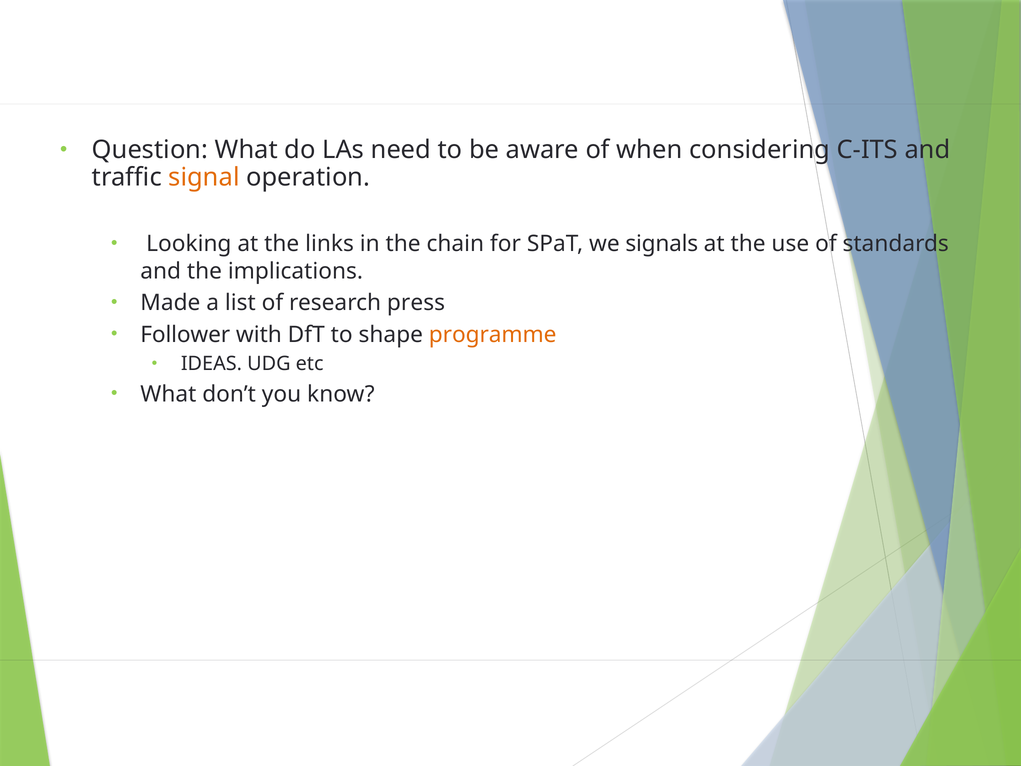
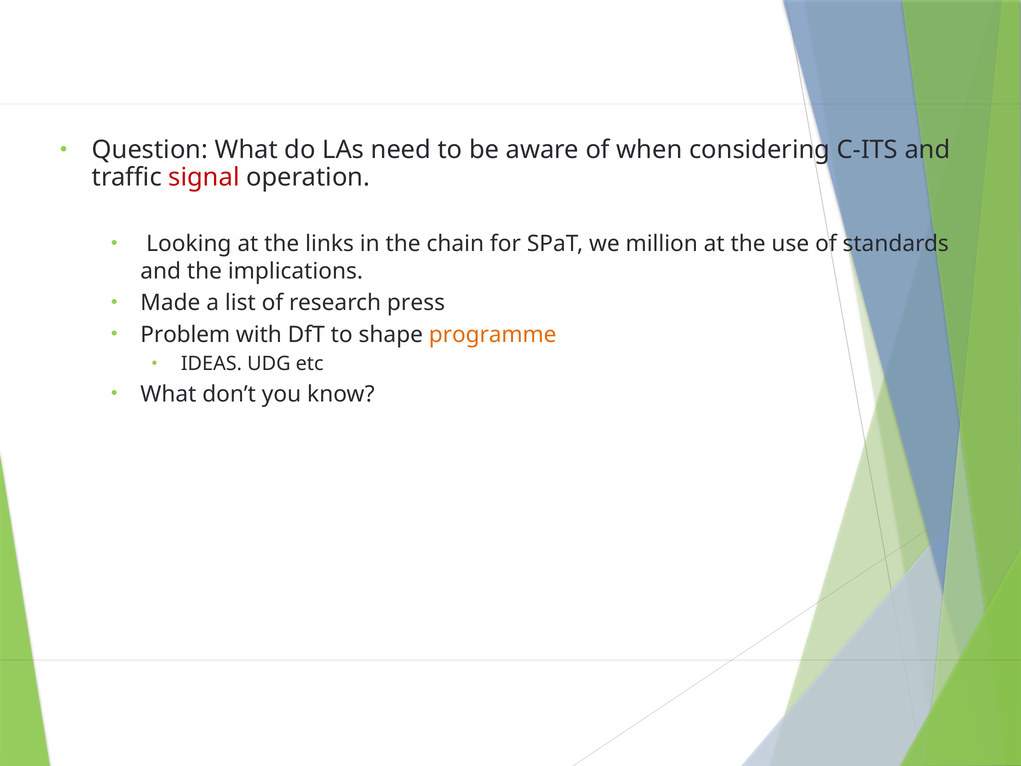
signal colour: orange -> red (204, 177)
signals: signals -> million (662, 244)
Follower: Follower -> Problem (185, 335)
